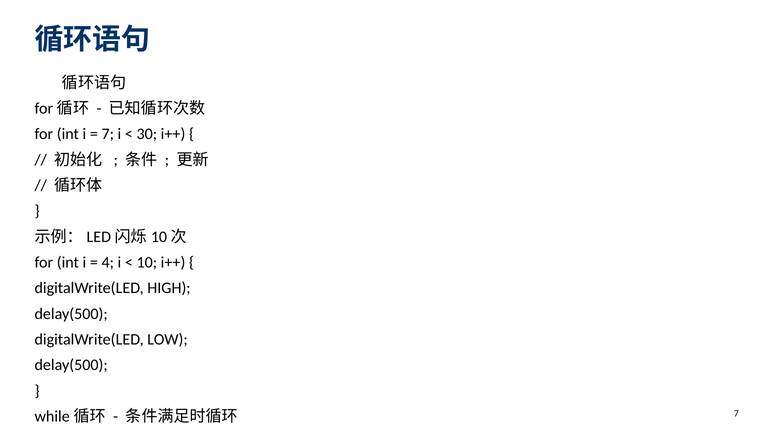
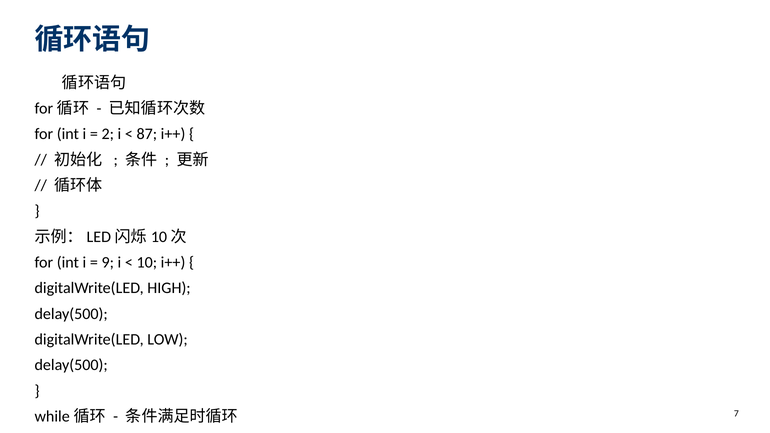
7: 7 -> 2 (108, 134)
30: 30 -> 87 (147, 134)
4: 4 -> 9 (108, 263)
